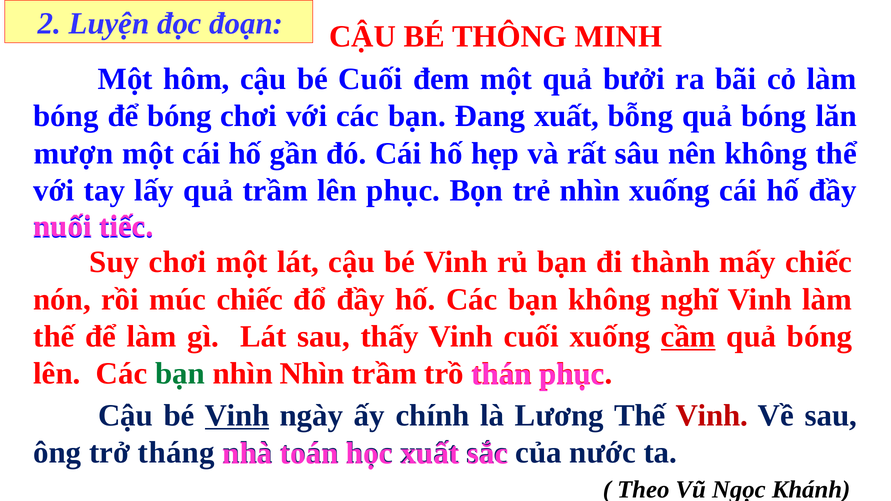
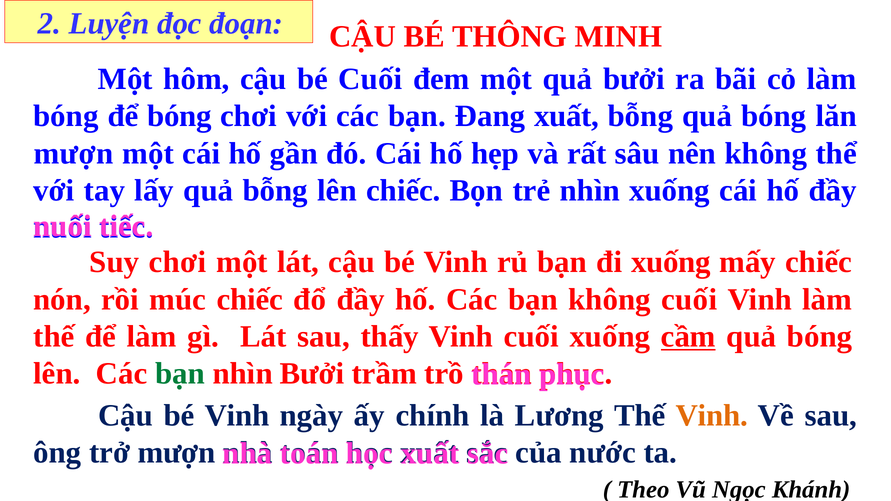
quả trầm: trầm -> bỗng (275, 191)
lên phục: phục -> chiếc (403, 191)
đi thành: thành -> xuống (671, 262)
không nghĩ: nghĩ -> cuối (689, 299)
nhìn Nhìn: Nhìn -> Bưởi (312, 374)
Vinh underline: present -> none (237, 416)
Vinh colour: red -> orange (712, 416)
trở tháng: tháng -> mượn (177, 453)
